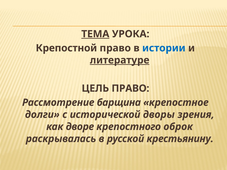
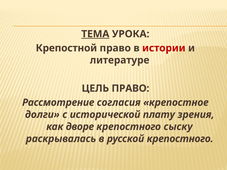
истории colour: blue -> red (164, 48)
литературе underline: present -> none (120, 60)
барщина: барщина -> согласия (119, 103)
дворы: дворы -> плату (159, 115)
оброк: оброк -> сыску (178, 127)
русской крестьянину: крестьянину -> крепостного (180, 139)
